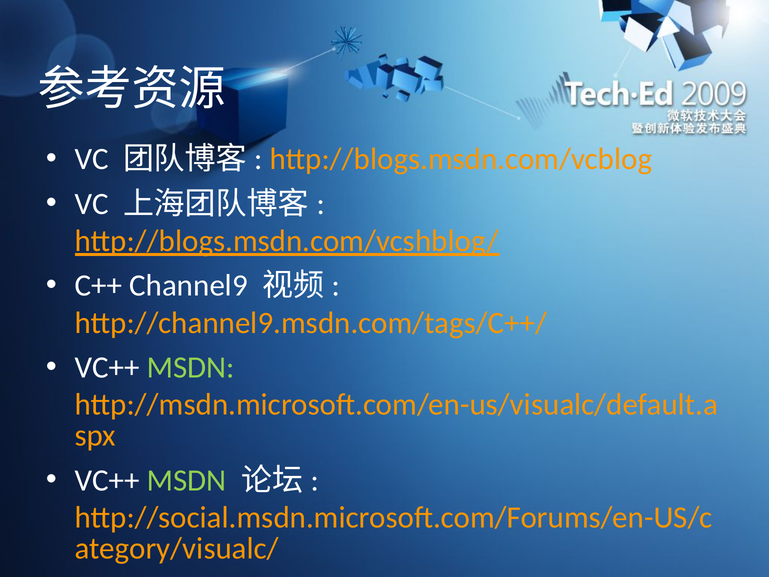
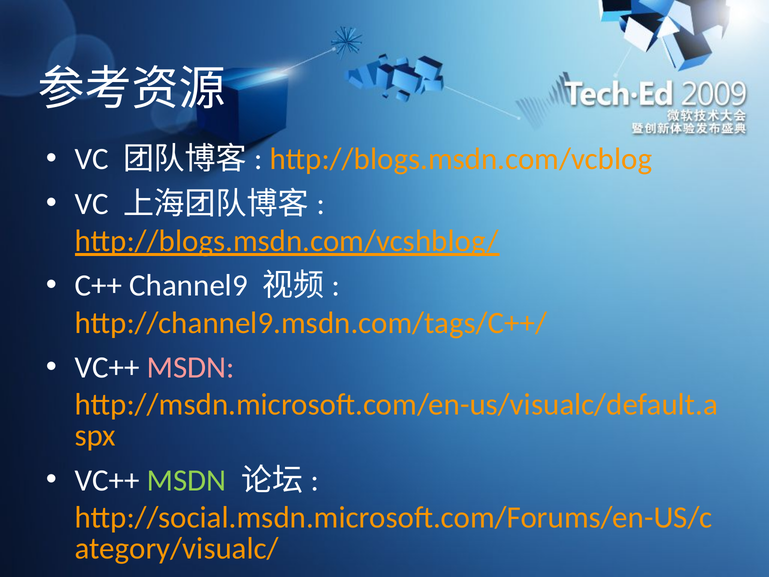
MSDN colour: light green -> pink (191, 367)
